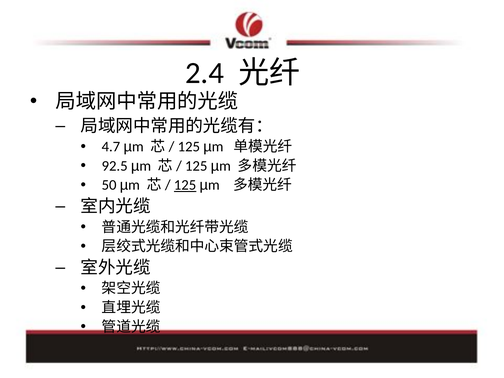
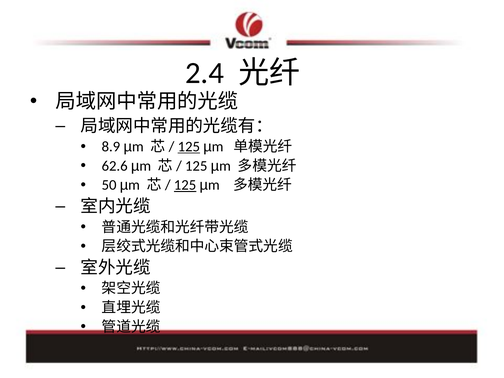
4.7: 4.7 -> 8.9 (111, 147)
125 underline: none -> present (189, 147)
92.5: 92.5 -> 62.6 (115, 166)
